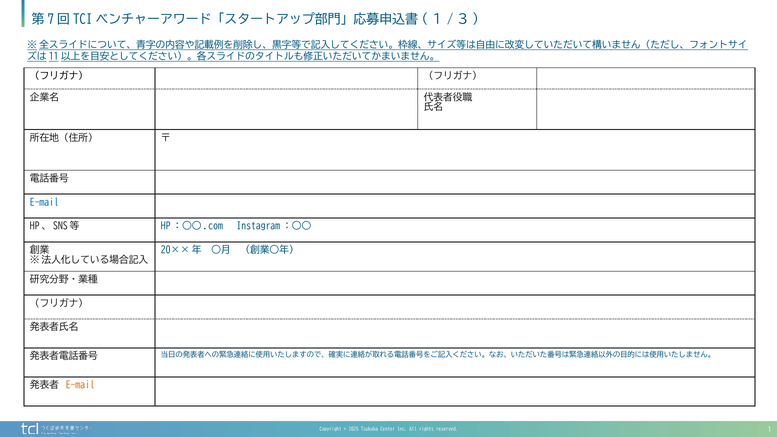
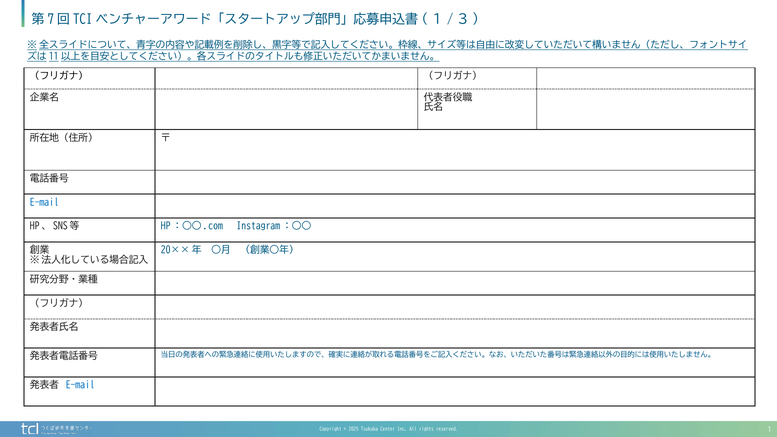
E-mail colour: orange -> blue (80, 385)
